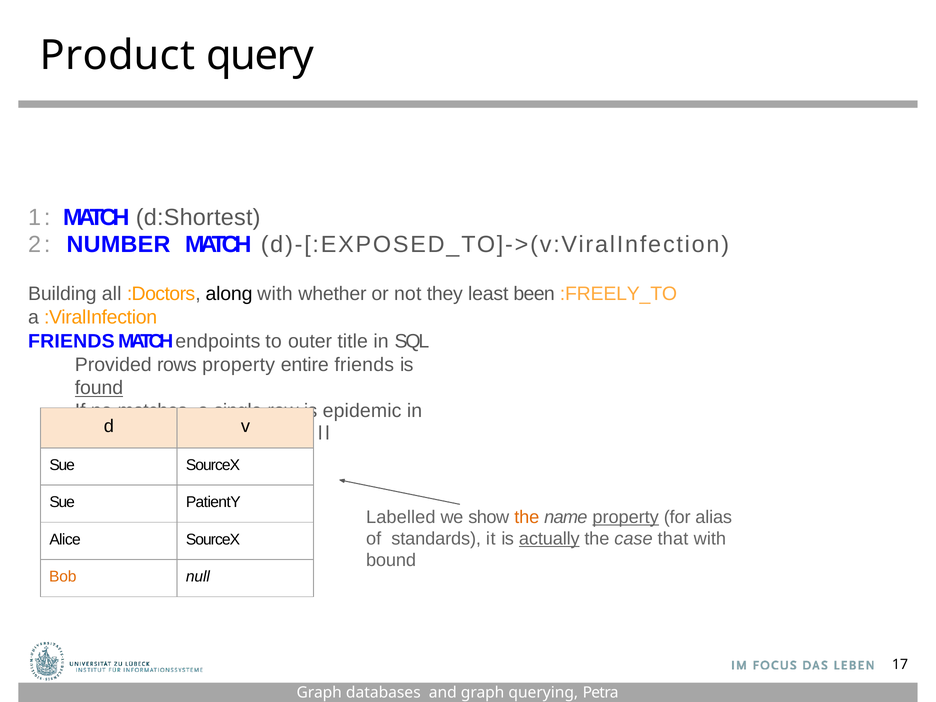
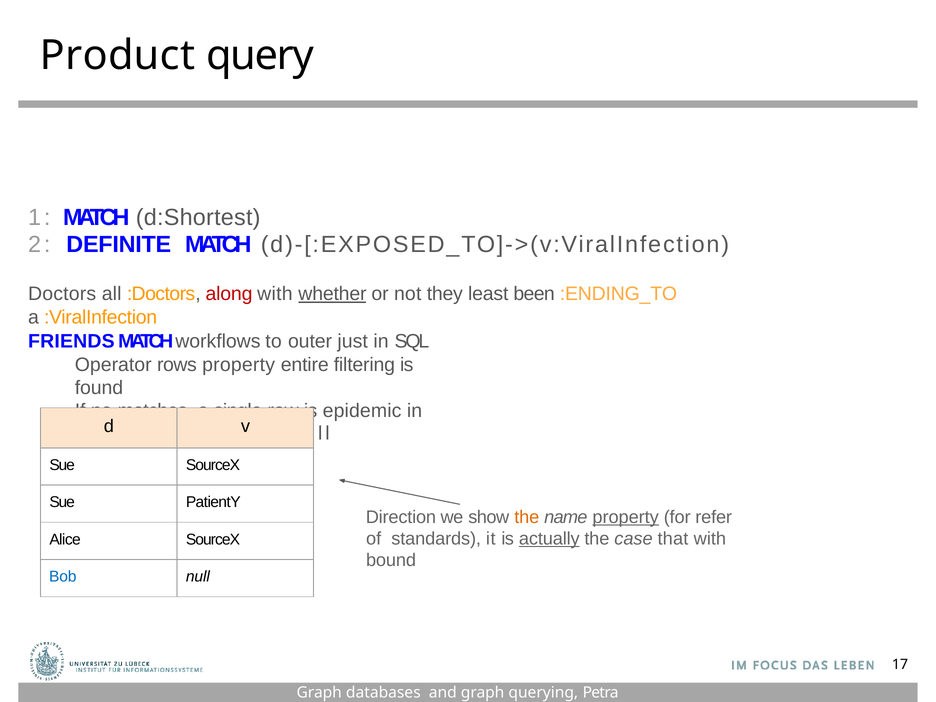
NUMBER: NUMBER -> DEFINITE (119, 244)
Building: Building -> Doctors (62, 294)
along colour: black -> red (229, 294)
whether underline: none -> present (332, 294)
:FREELY_TO: :FREELY_TO -> :ENDING_TO (618, 294)
endpoints: endpoints -> workflows (218, 341)
title: title -> just (353, 341)
Provided: Provided -> Operator (113, 365)
entire friends: friends -> filtering (364, 365)
found underline: present -> none (99, 388)
Labelled: Labelled -> Direction (401, 517)
alias: alias -> refer (714, 517)
Bob colour: orange -> blue (63, 577)
